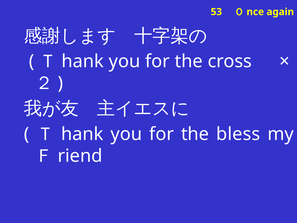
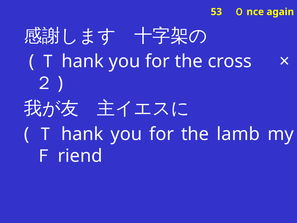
bless: bless -> lamb (238, 134)
